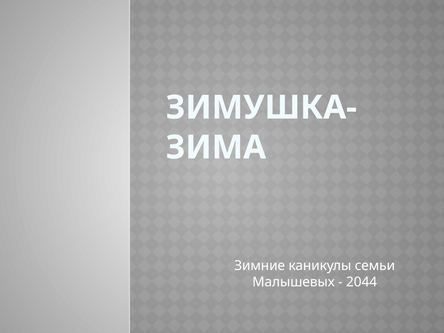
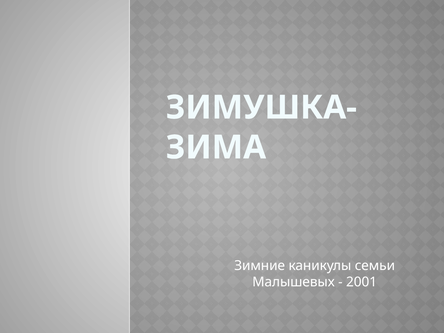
2044: 2044 -> 2001 (362, 282)
